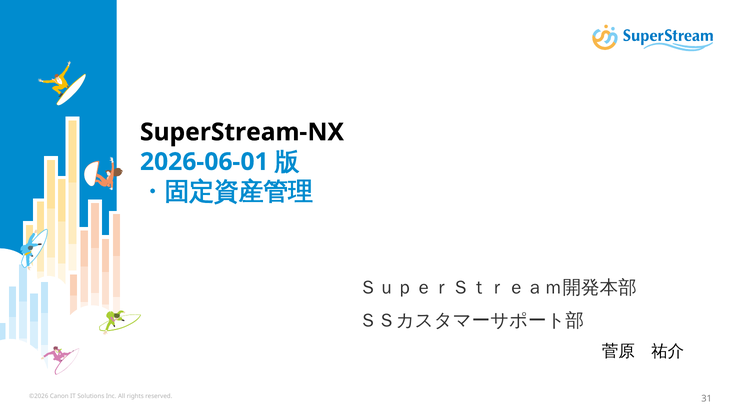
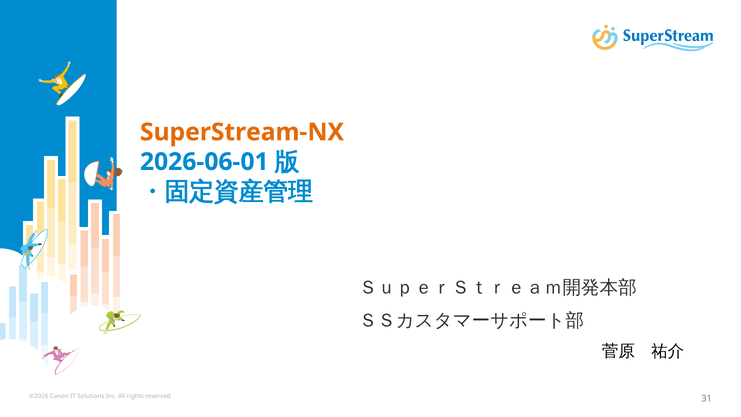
SuperStream-NX colour: black -> orange (242, 132)
